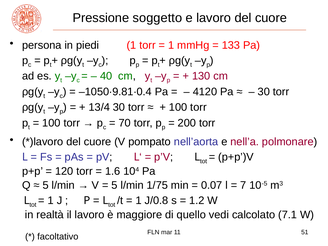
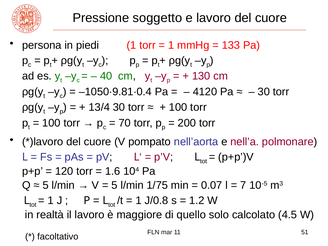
vedi: vedi -> solo (219, 215)
7.1: 7.1 -> 4.5 (288, 215)
